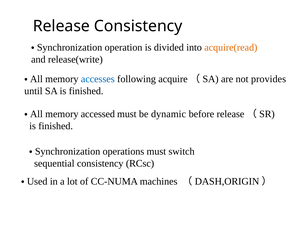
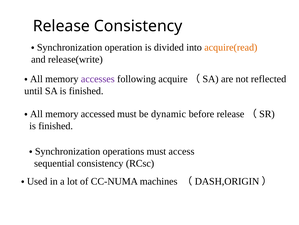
accesses colour: blue -> purple (98, 79)
provides: provides -> reflected (269, 79)
switch: switch -> access (181, 151)
